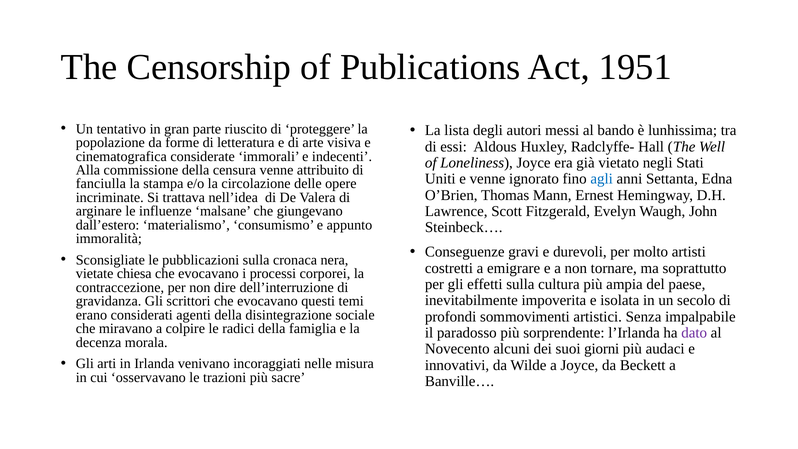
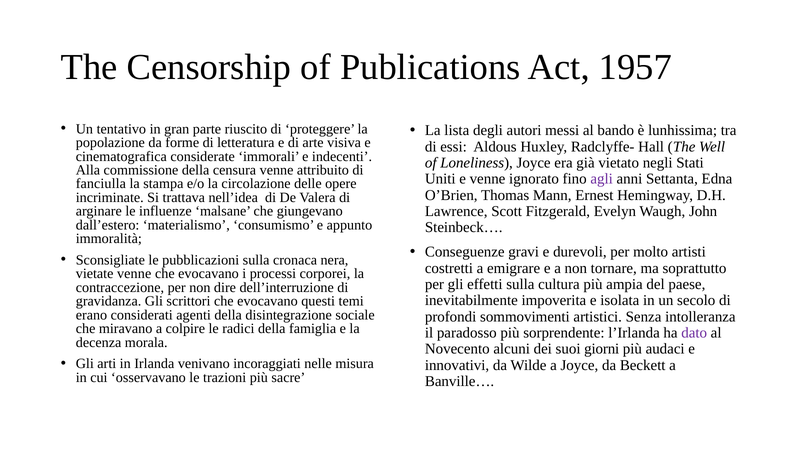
1951: 1951 -> 1957 (635, 67)
agli colour: blue -> purple (602, 179)
vietate chiesa: chiesa -> venne (134, 274)
impalpabile: impalpabile -> intolleranza (700, 317)
